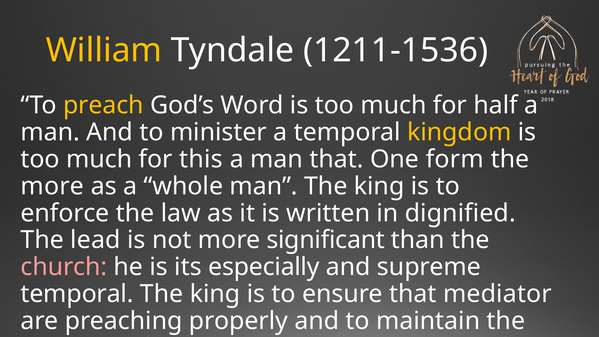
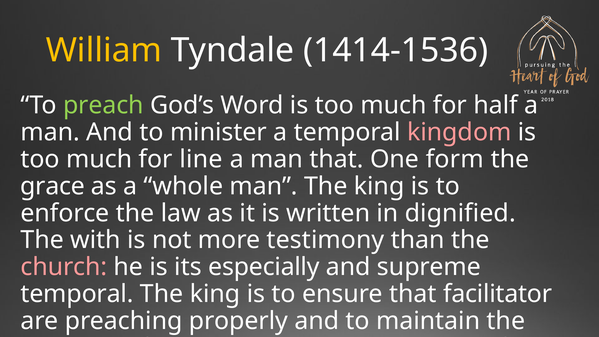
1211-1536: 1211-1536 -> 1414-1536 (396, 50)
preach colour: yellow -> light green (103, 105)
kingdom colour: yellow -> pink (459, 132)
this: this -> line (201, 159)
more: more -> grace (53, 186)
lead: lead -> with (95, 240)
significant: significant -> testimony (325, 240)
mediator: mediator -> facilitator (498, 294)
